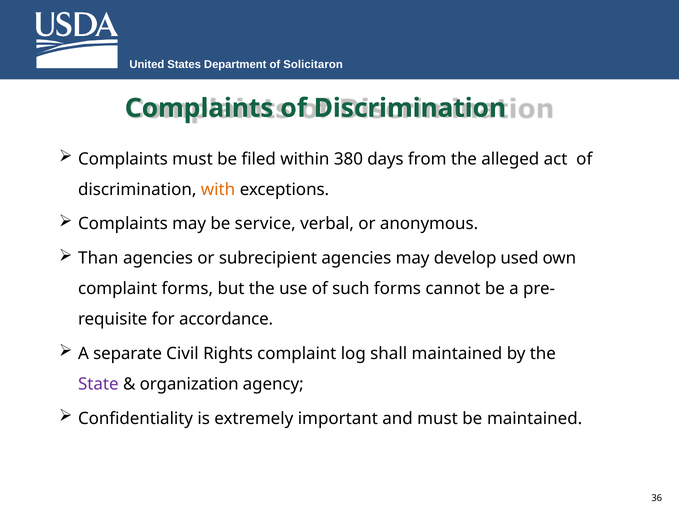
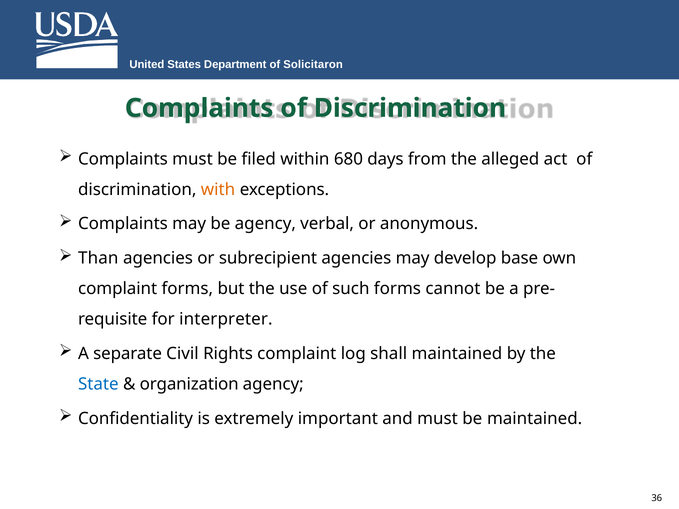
380: 380 -> 680 (348, 159)
be service: service -> agency (265, 224)
used: used -> base (519, 258)
accordance: accordance -> interpreter (226, 319)
State colour: purple -> blue (98, 384)
